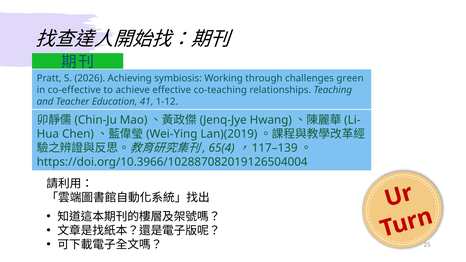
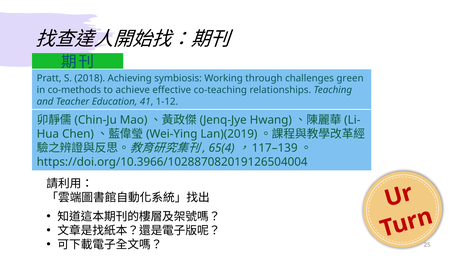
2026: 2026 -> 2018 (90, 78)
co-effective: co-effective -> co-methods (74, 90)
